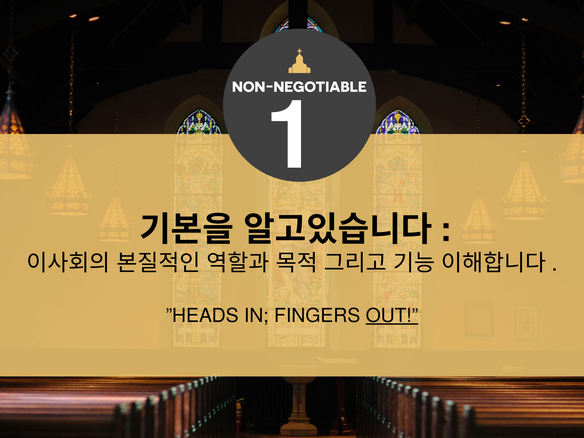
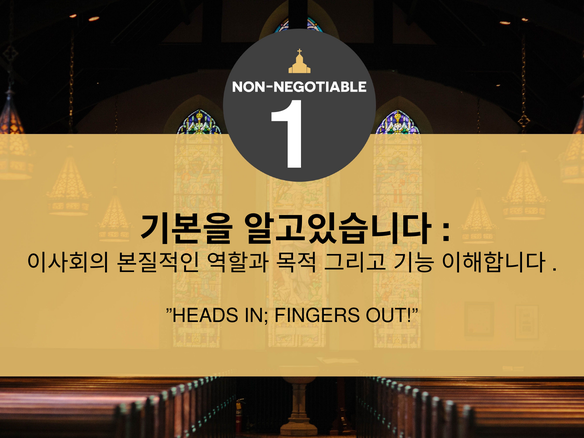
OUT underline: present -> none (392, 316)
